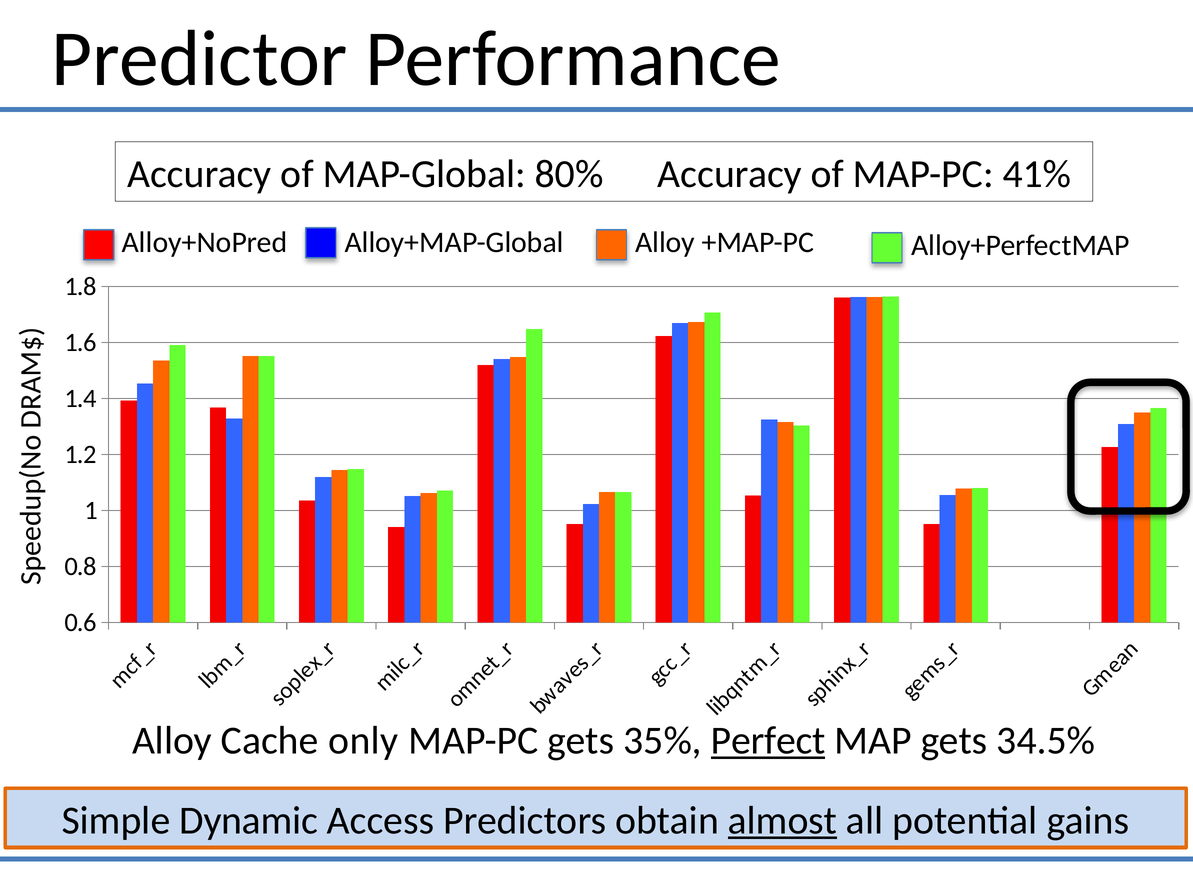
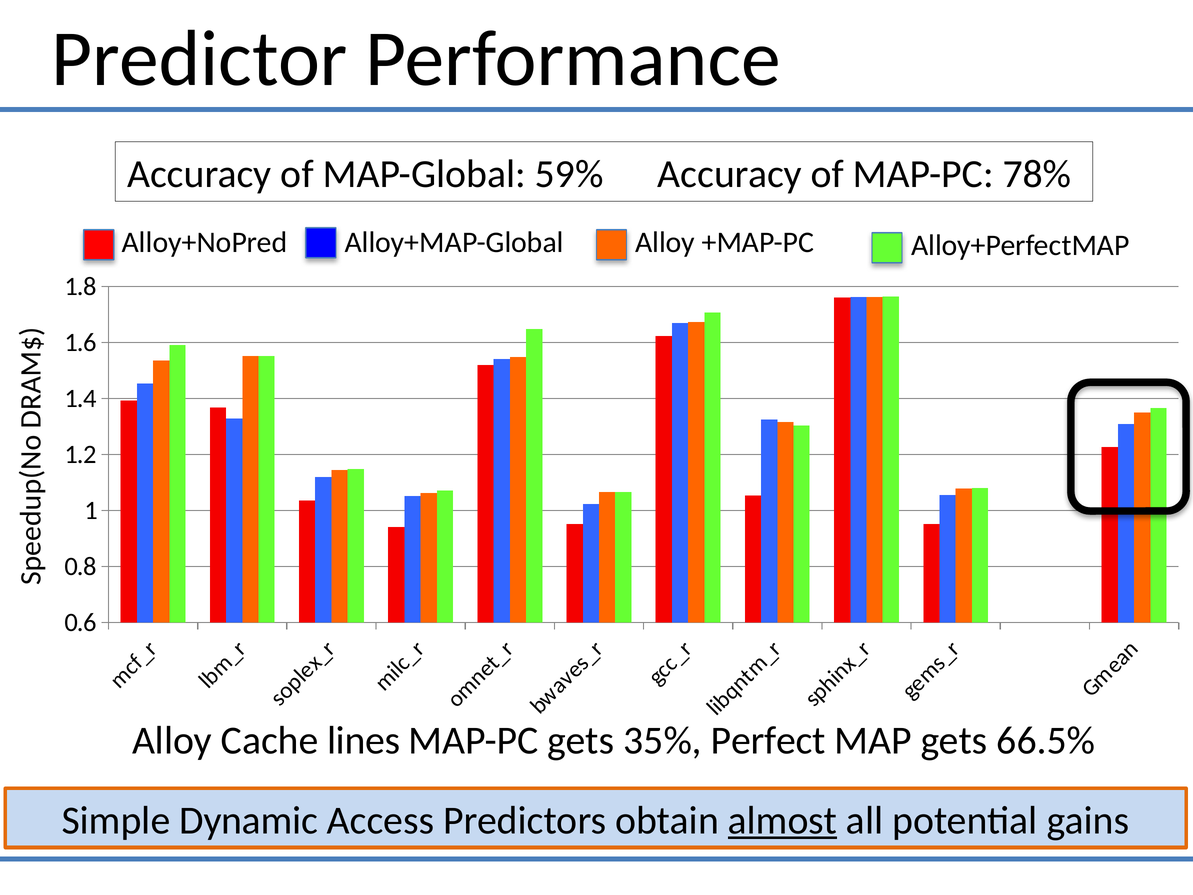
80%: 80% -> 59% (569, 174)
41%: 41% -> 78% (1037, 174)
only: only -> lines (364, 740)
Perfect underline: present -> none (768, 740)
34.5%: 34.5% -> 66.5% (1046, 740)
